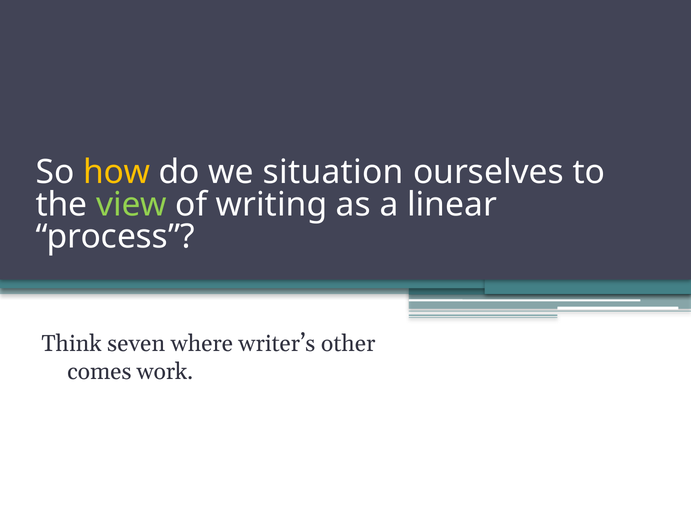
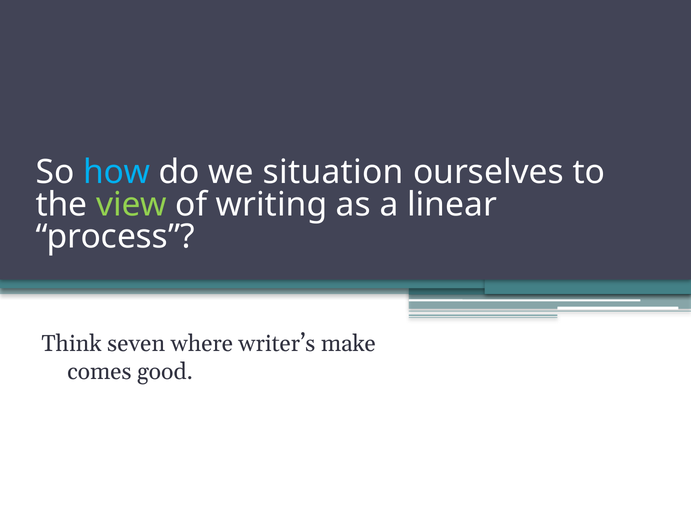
how colour: yellow -> light blue (117, 172)
other: other -> make (348, 344)
work: work -> good (165, 372)
